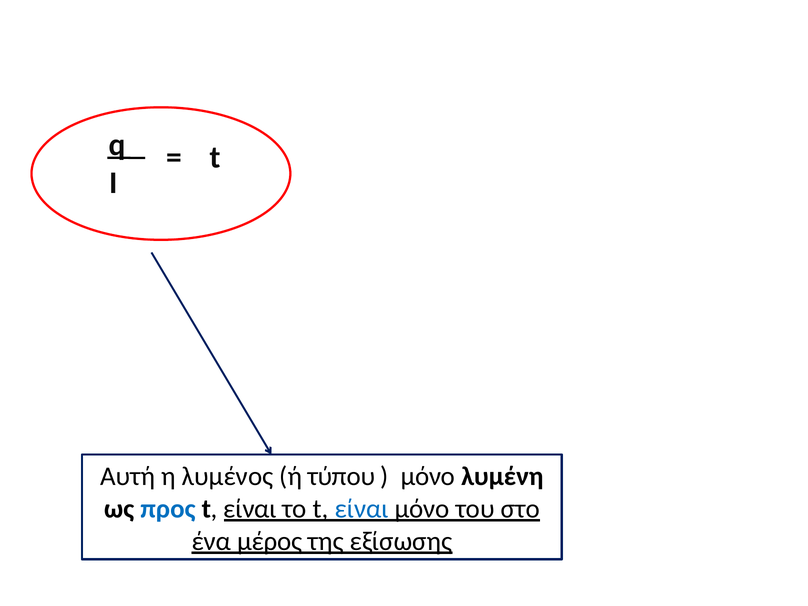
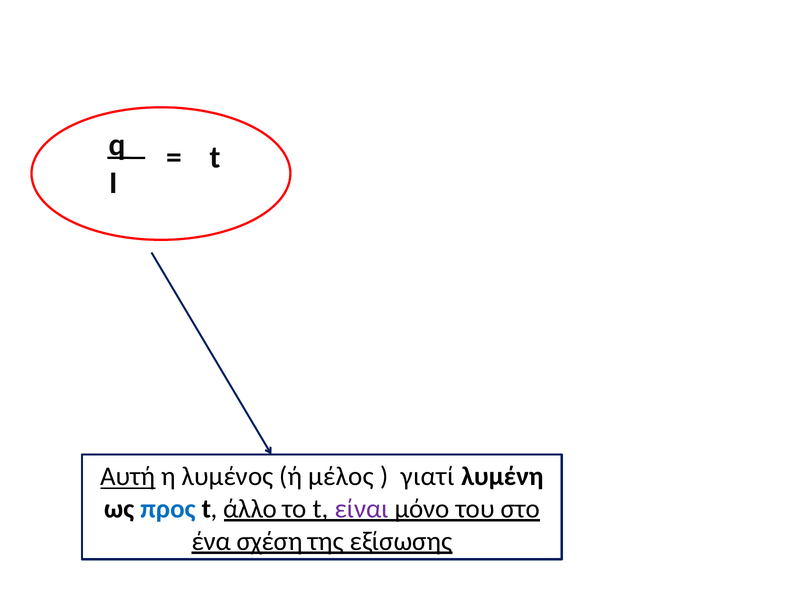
Αυτή underline: none -> present (128, 477)
τύπου: τύπου -> μέλος (341, 477)
μόνο: μόνο -> γιατί (428, 477)
είναι: είναι -> άλλο (250, 509)
είναι colour: blue -> purple (362, 509)
μέρος: μέρος -> σχέση (270, 541)
